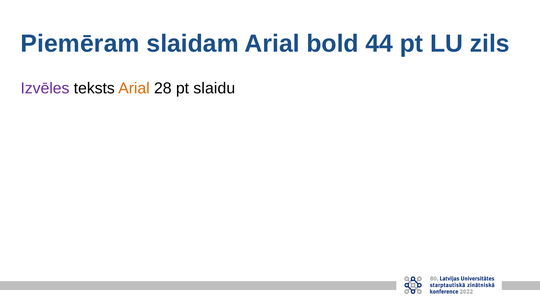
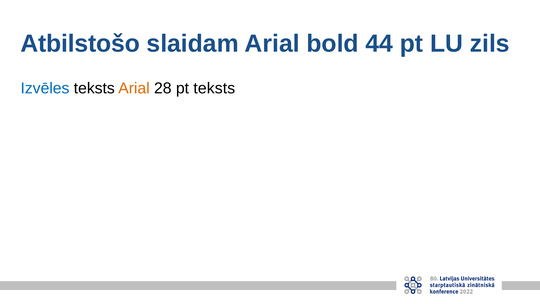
Piemēram: Piemēram -> Atbilstošo (80, 44)
Izvēles colour: purple -> blue (45, 88)
pt slaidu: slaidu -> teksts (214, 88)
